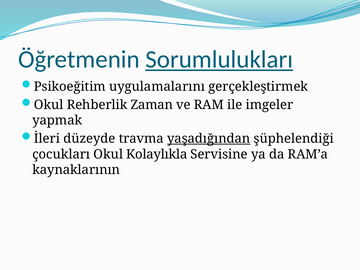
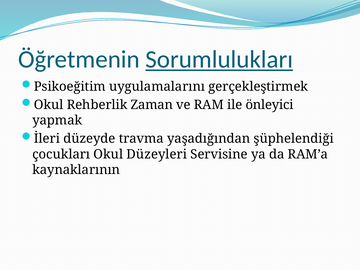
imgeler: imgeler -> önleyici (270, 105)
yaşadığından underline: present -> none (209, 139)
Kolaylıkla: Kolaylıkla -> Düzeyleri (157, 154)
